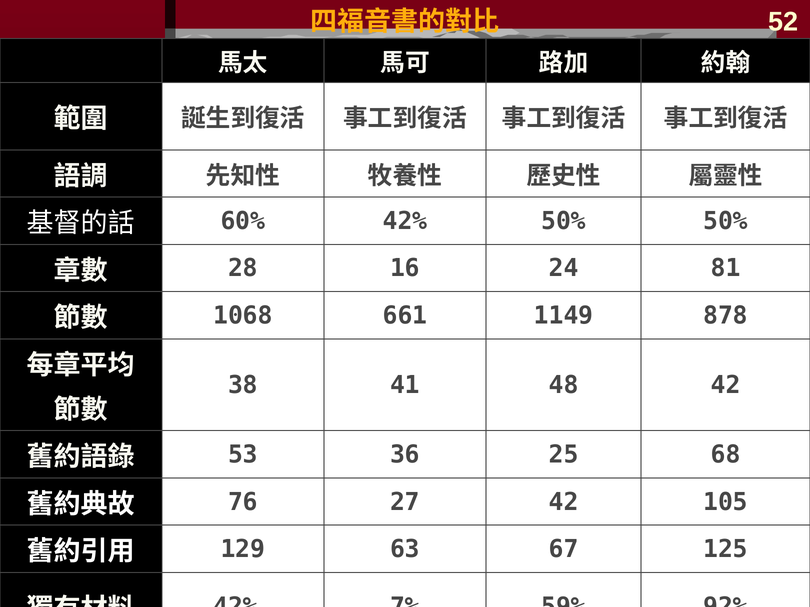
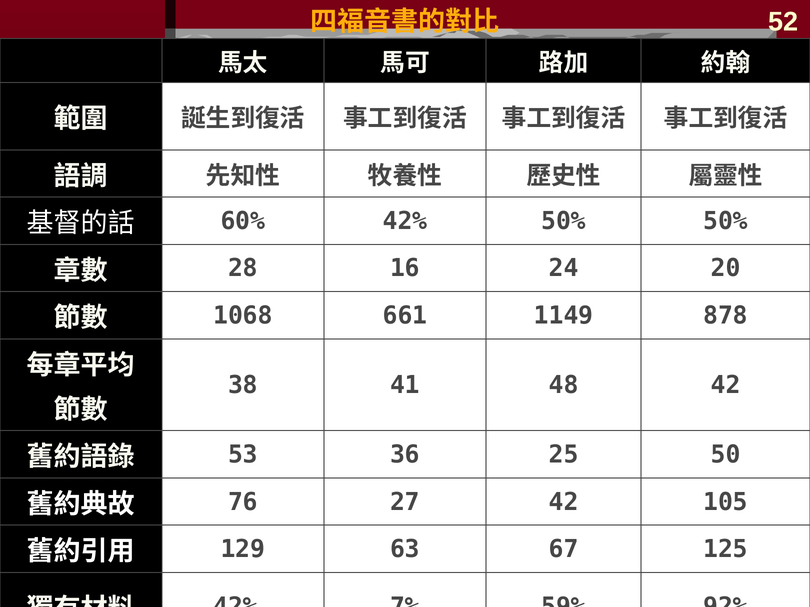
81: 81 -> 20 (726, 269)
68: 68 -> 50 (726, 455)
